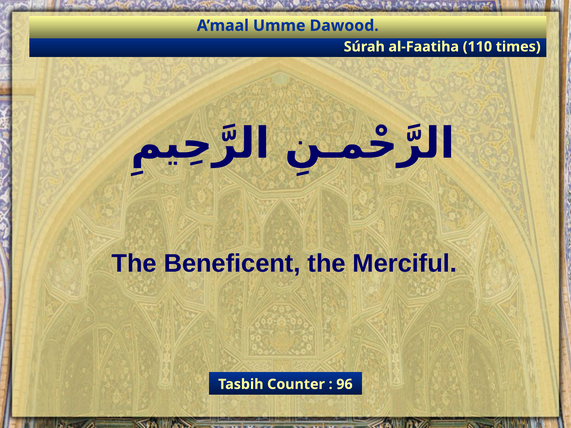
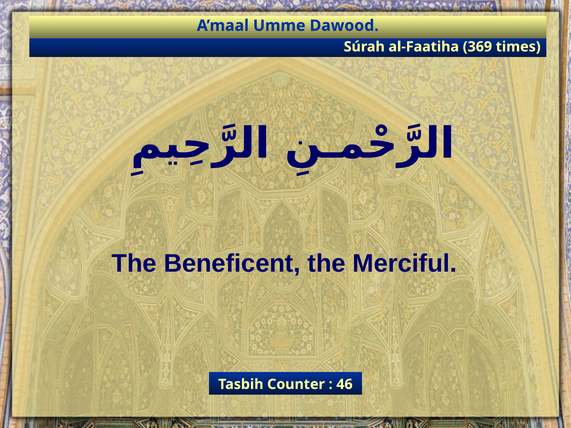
110: 110 -> 369 (477, 47)
96: 96 -> 46 (344, 384)
